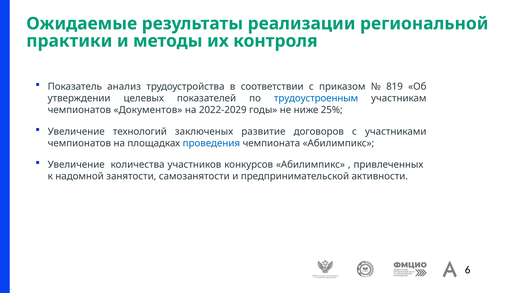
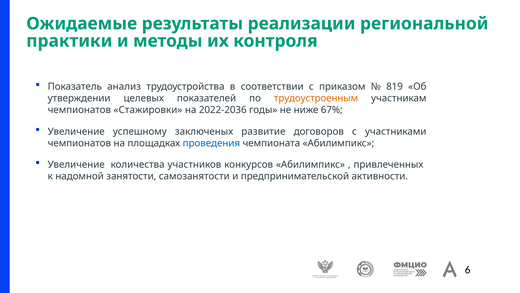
трудоустроенным colour: blue -> orange (316, 98)
Документов: Документов -> Стажировки (148, 110)
2022-2029: 2022-2029 -> 2022-2036 (223, 110)
25%: 25% -> 67% (332, 110)
технологий: технологий -> успешному (140, 131)
